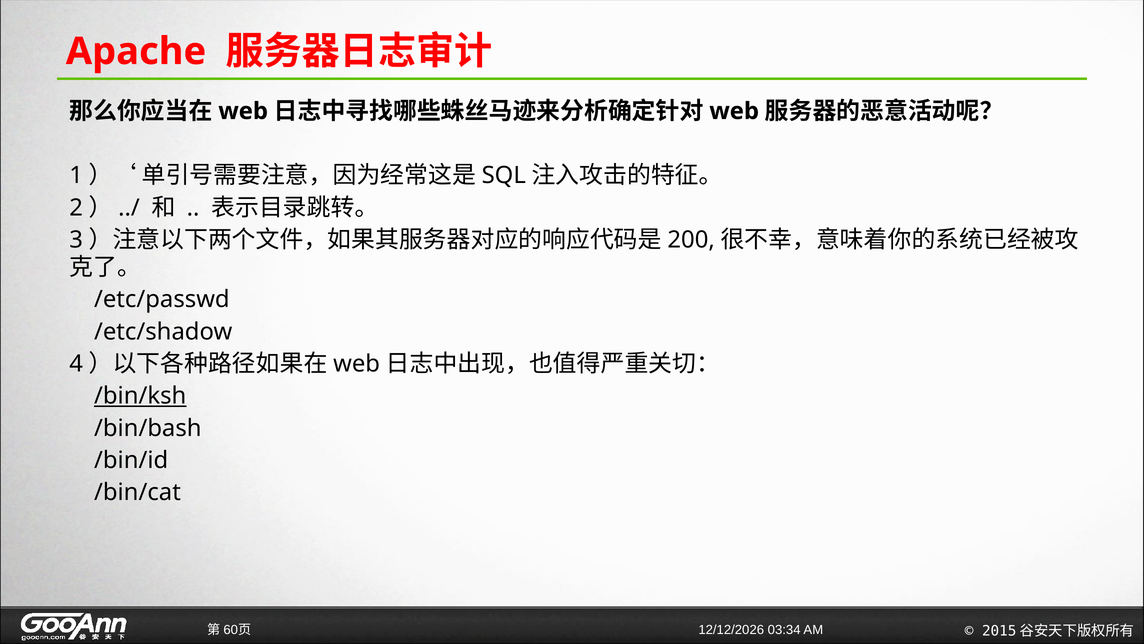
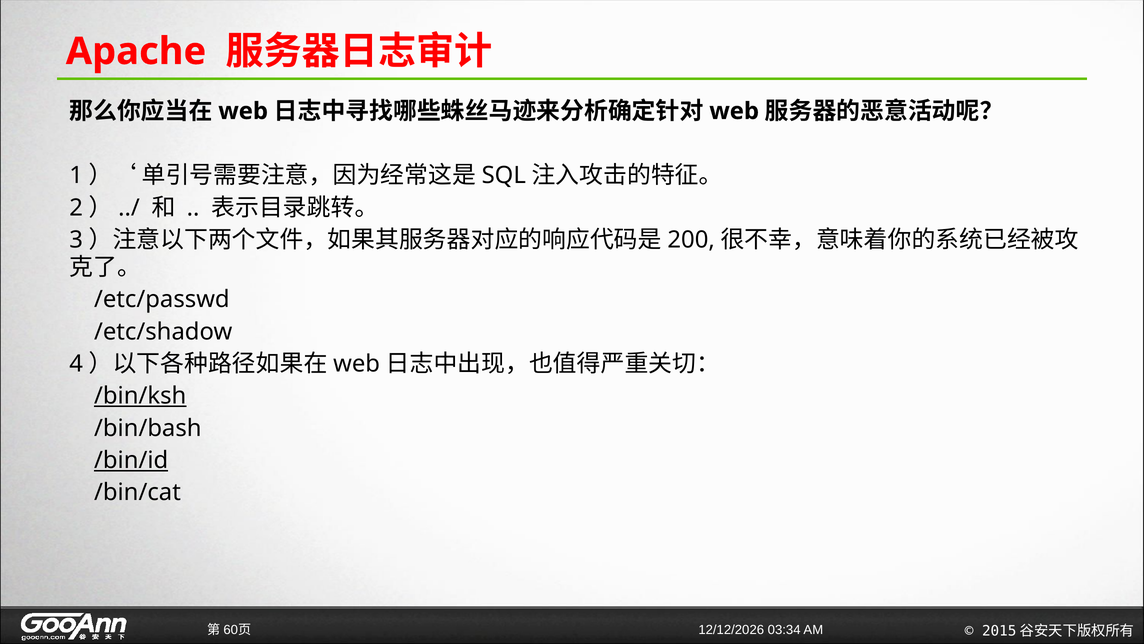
/bin/id underline: none -> present (131, 460)
